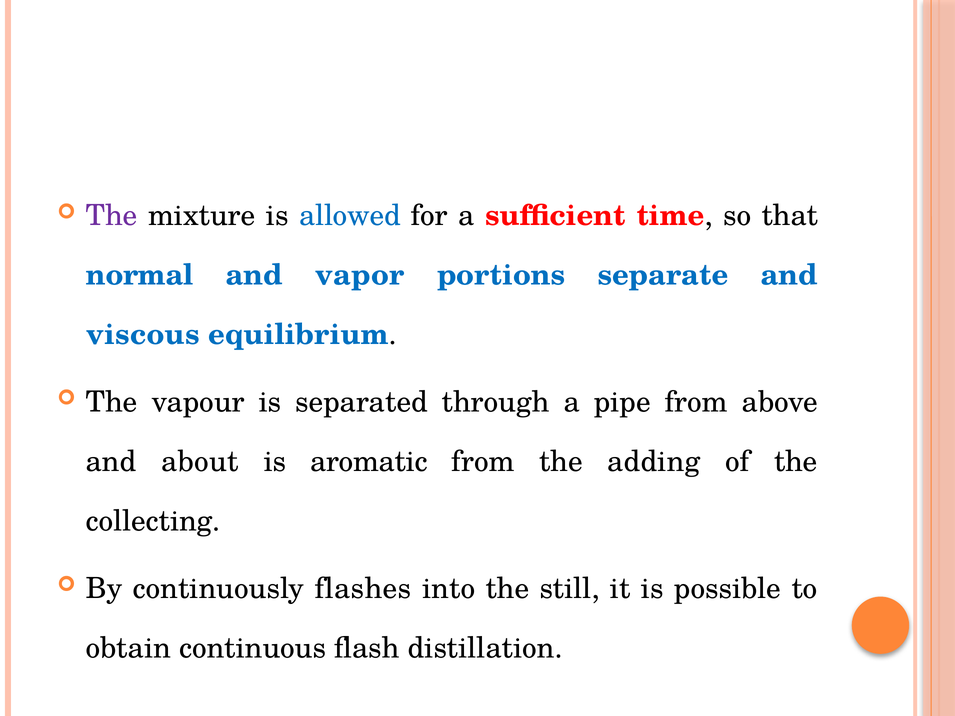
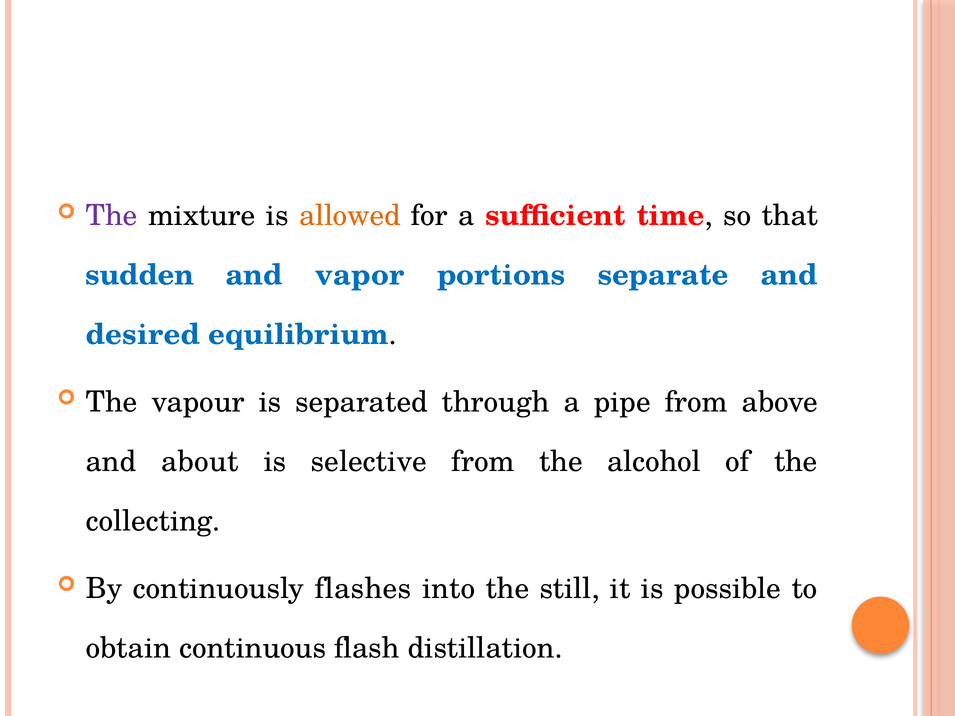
allowed colour: blue -> orange (350, 216)
normal: normal -> sudden (140, 275)
viscous: viscous -> desired (143, 335)
aromatic: aromatic -> selective (369, 462)
adding: adding -> alcohol (654, 462)
